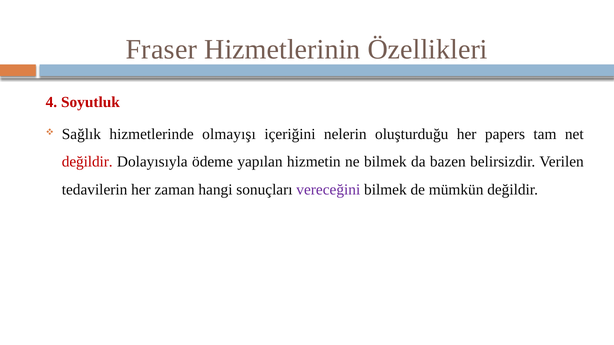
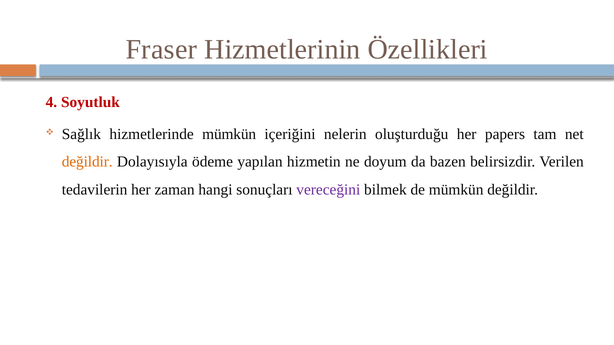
hizmetlerinde olmayışı: olmayışı -> mümkün (229, 134)
değildir colour: red -> orange (87, 162)
ne bilmek: bilmek -> doyum (385, 162)
